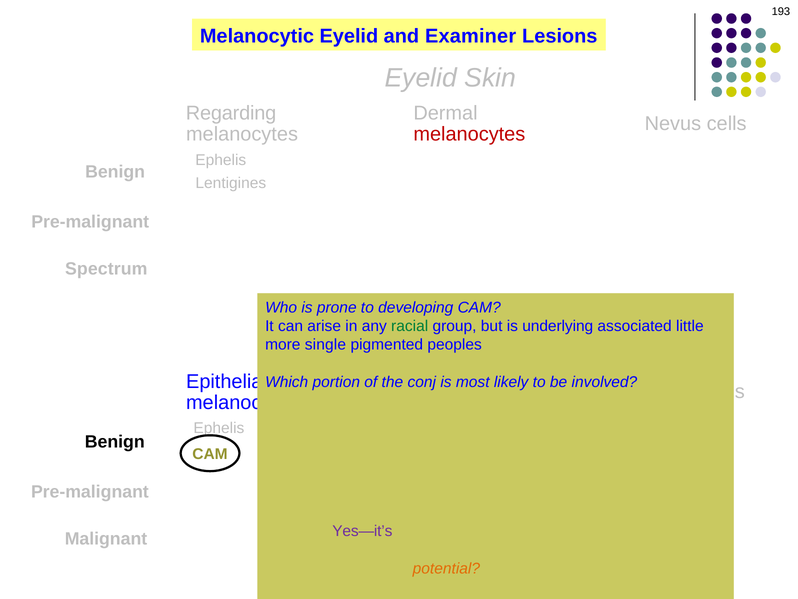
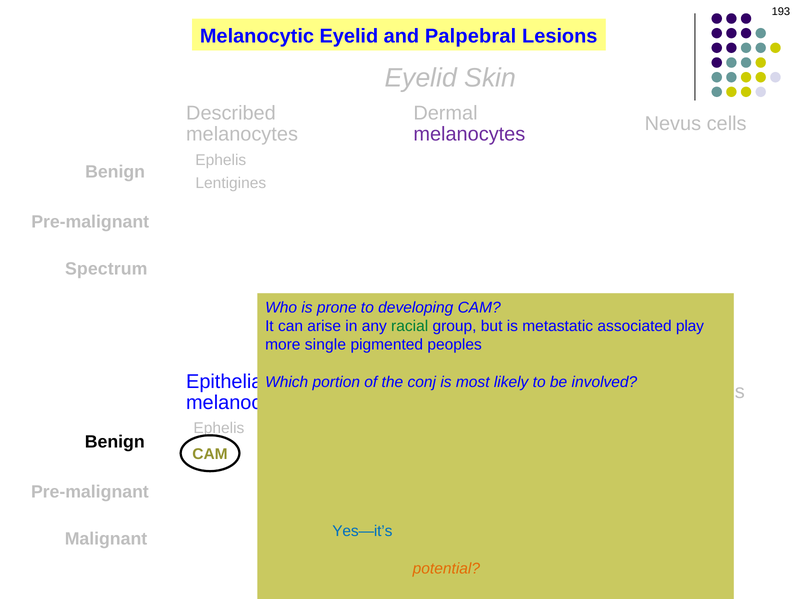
and Examiner: Examiner -> Palpebral (471, 36)
Regarding: Regarding -> Described (231, 113)
melanocytes colour: red -> purple (469, 134)
underlying: underlying -> metastatic (558, 326)
little: little -> play (690, 326)
Yes—it’s colour: purple -> blue (362, 531)
